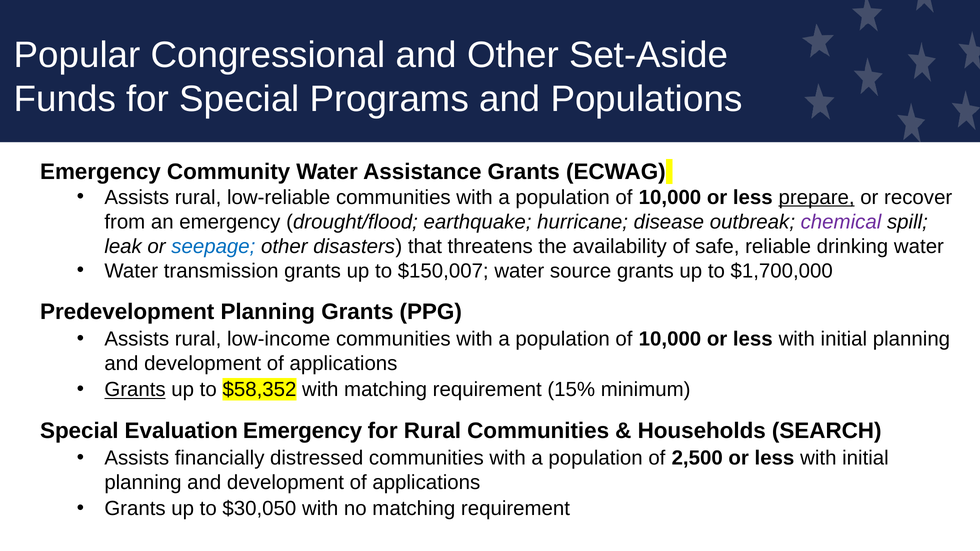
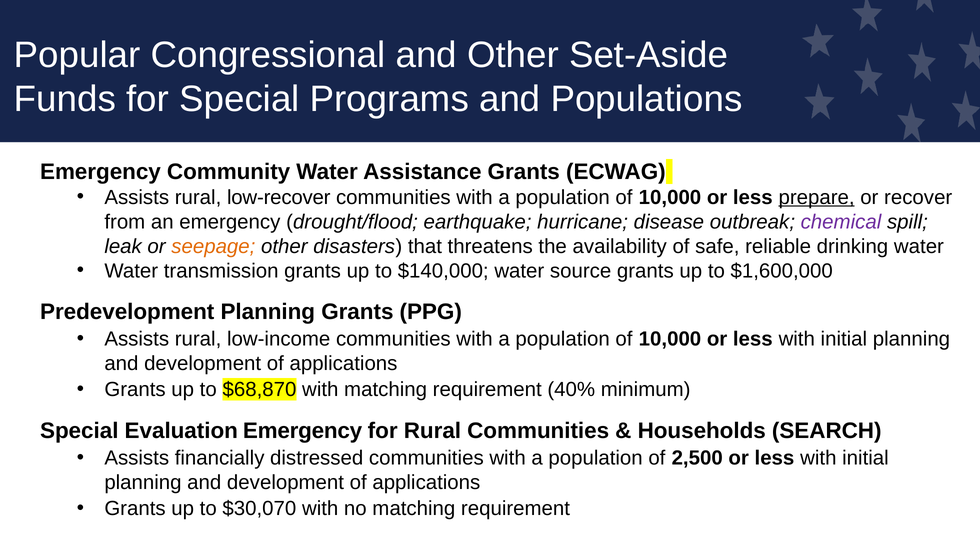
low-reliable: low-reliable -> low-recover (279, 197)
seepage colour: blue -> orange (213, 246)
$150,007: $150,007 -> $140,000 (443, 271)
$1,700,000: $1,700,000 -> $1,600,000 (782, 271)
Grants underline: present -> none (135, 390)
$58,352: $58,352 -> $68,870 (259, 390)
15%: 15% -> 40% (571, 390)
$30,050: $30,050 -> $30,070 (259, 509)
